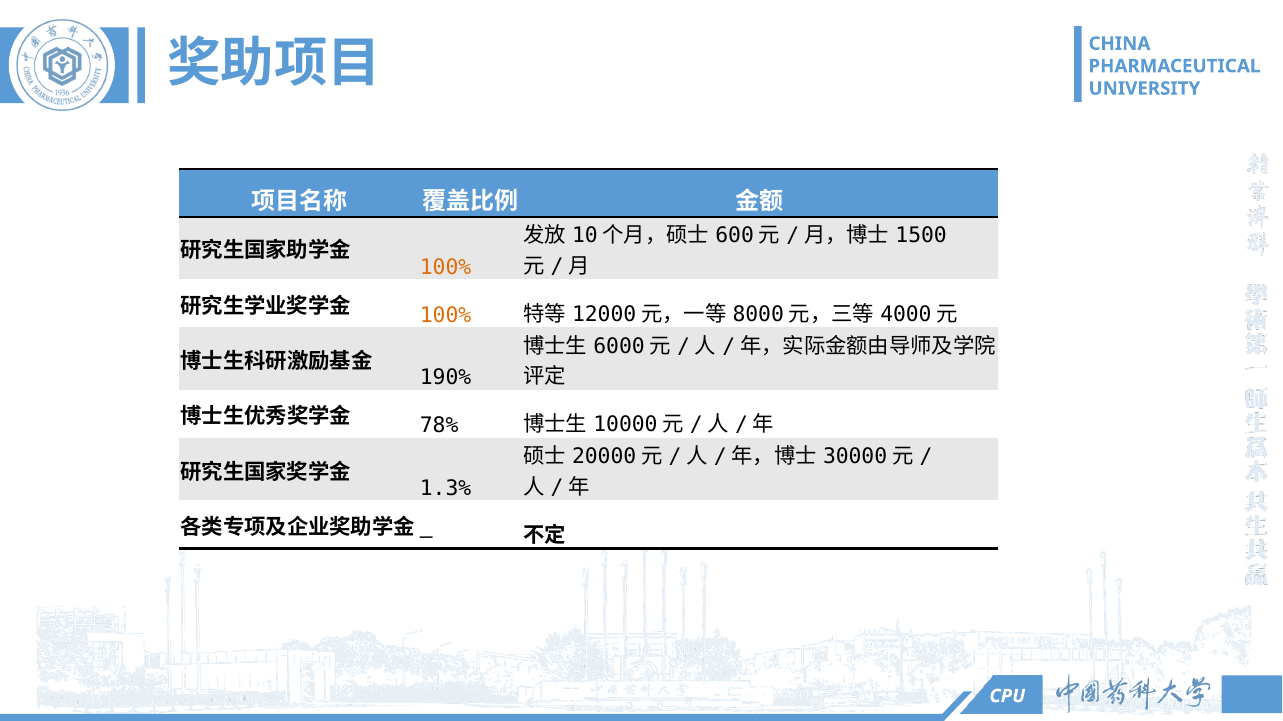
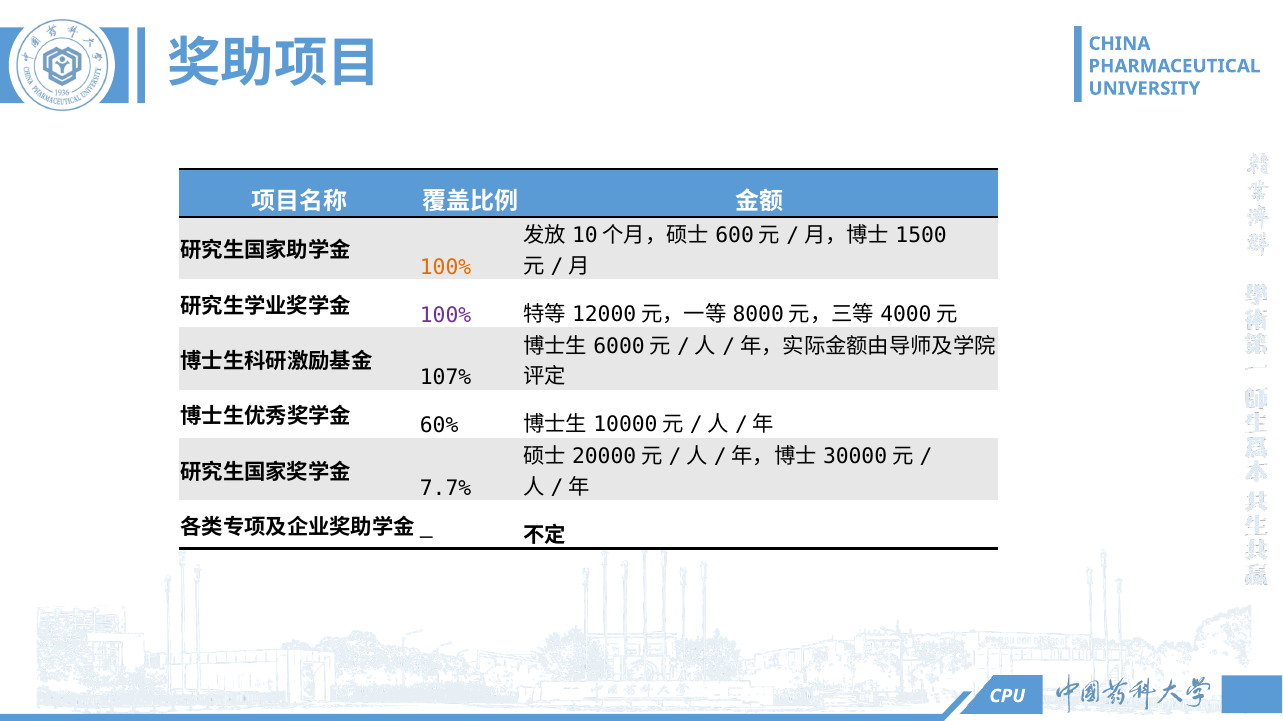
100% colour: orange -> purple (446, 316)
190%: 190% -> 107% (446, 378)
78%: 78% -> 60% (439, 426)
1.3%: 1.3% -> 7.7% (446, 489)
